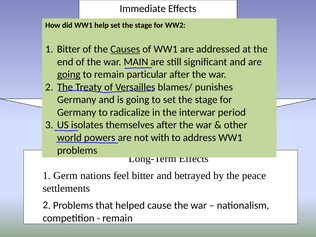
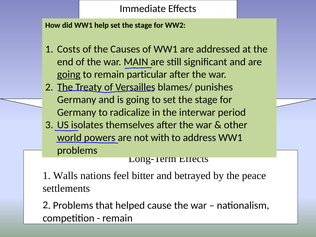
1 Bitter: Bitter -> Costs (69, 49)
Causes underline: present -> none (125, 49)
Germ: Germ -> Walls (65, 176)
